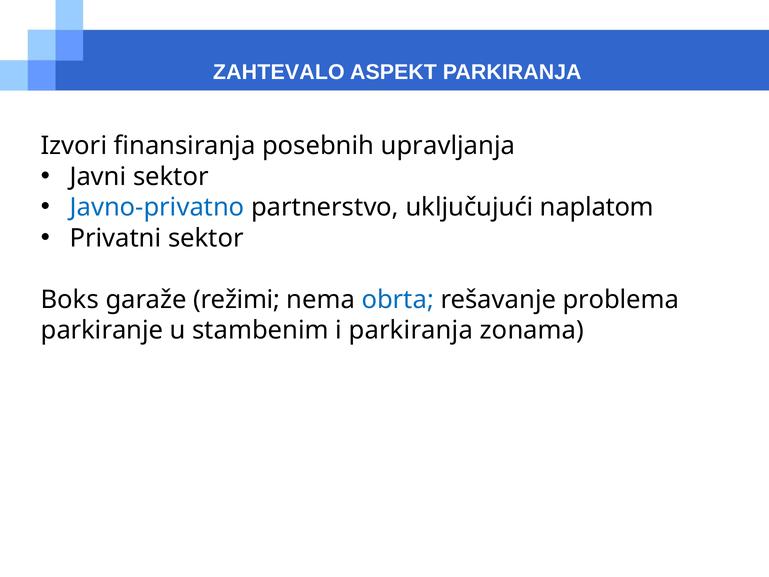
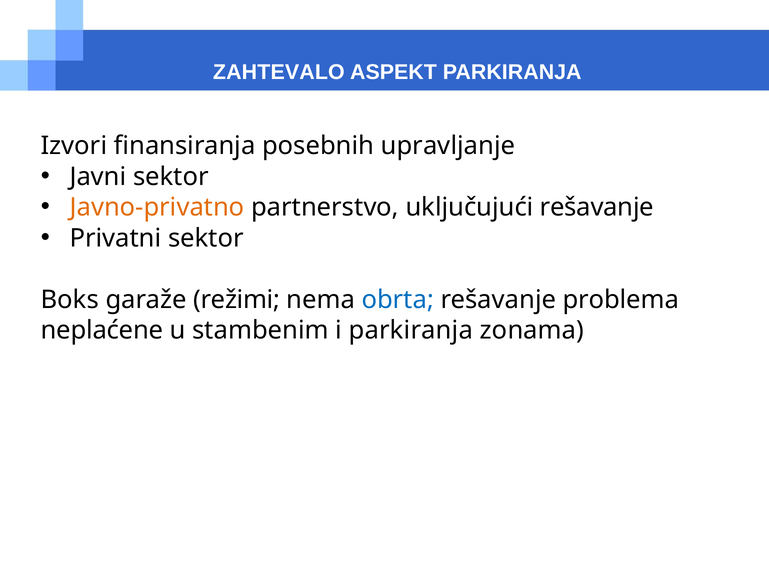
upravljanja: upravljanja -> upravljanje (448, 146)
Javno-privatno colour: blue -> orange (157, 207)
uključujući naplatom: naplatom -> rešavanje (597, 207)
parkiranje: parkiranje -> neplaćene (102, 330)
